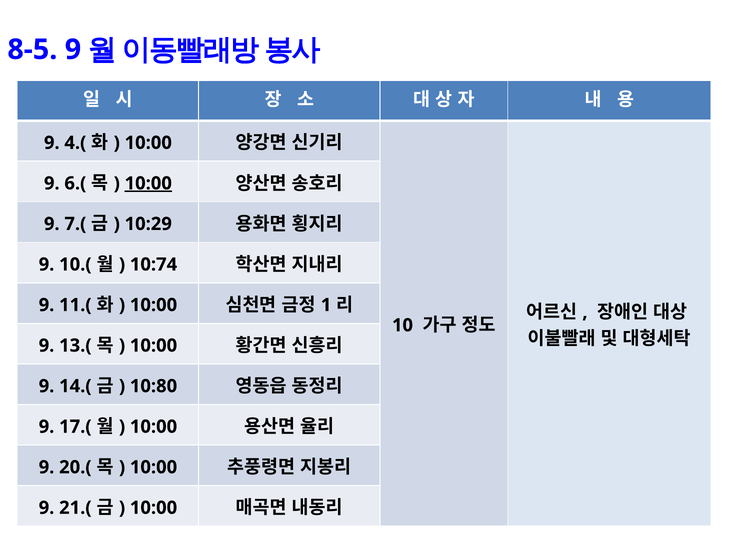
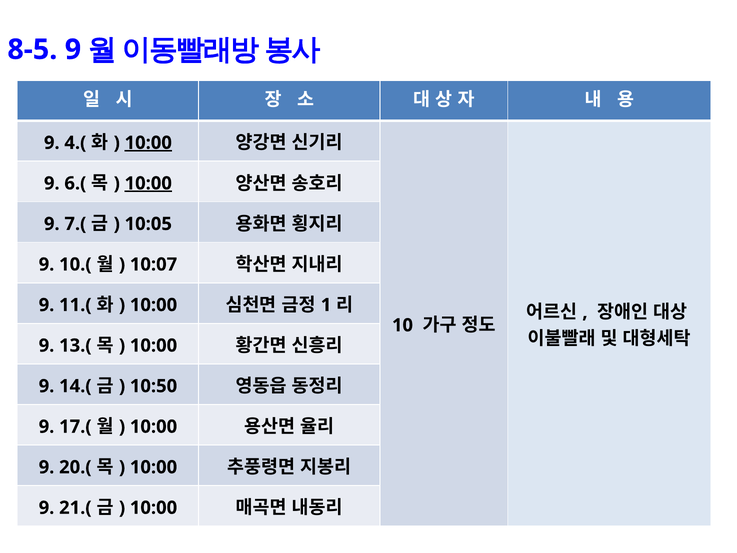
10:00 underline: none -> present (148, 143)
10:29: 10:29 -> 10:05 (148, 224)
10:74: 10:74 -> 10:07 (154, 264)
10:80: 10:80 -> 10:50 (154, 386)
